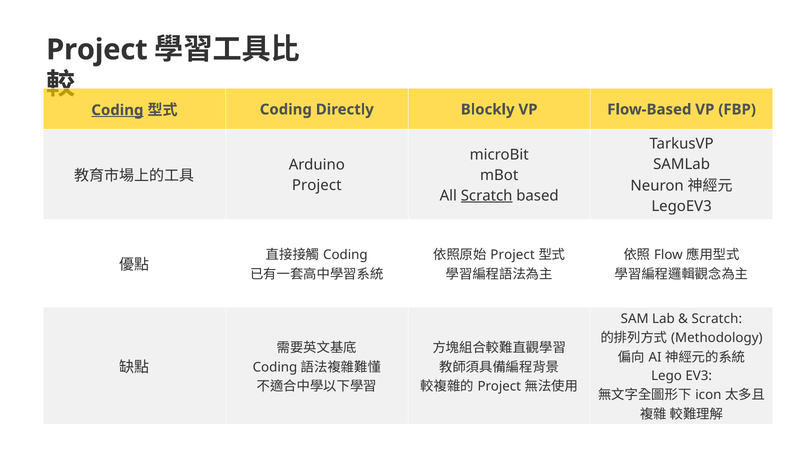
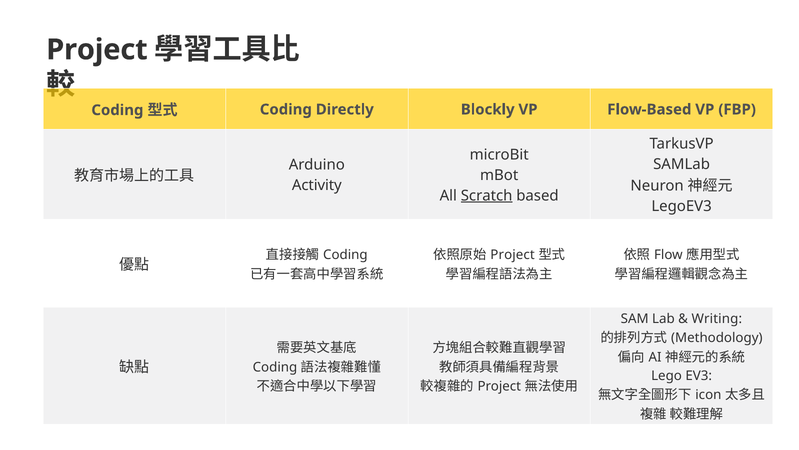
Coding underline: present -> none (117, 110)
Project: Project -> Activity (317, 185)
Scratch: Scratch -> Writing (717, 318)
